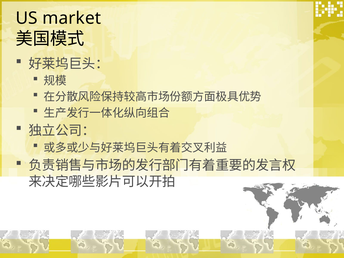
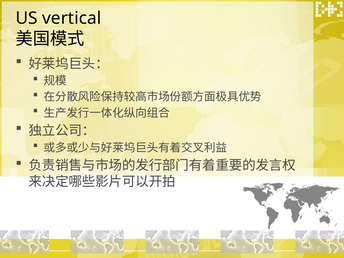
market: market -> vertical (72, 18)
